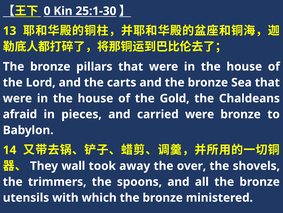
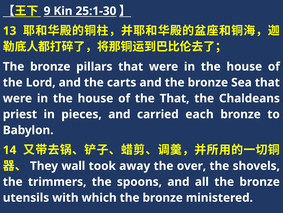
0: 0 -> 9 (47, 11)
the Gold: Gold -> That (175, 98)
afraid: afraid -> priest (20, 114)
carried were: were -> each (199, 114)
